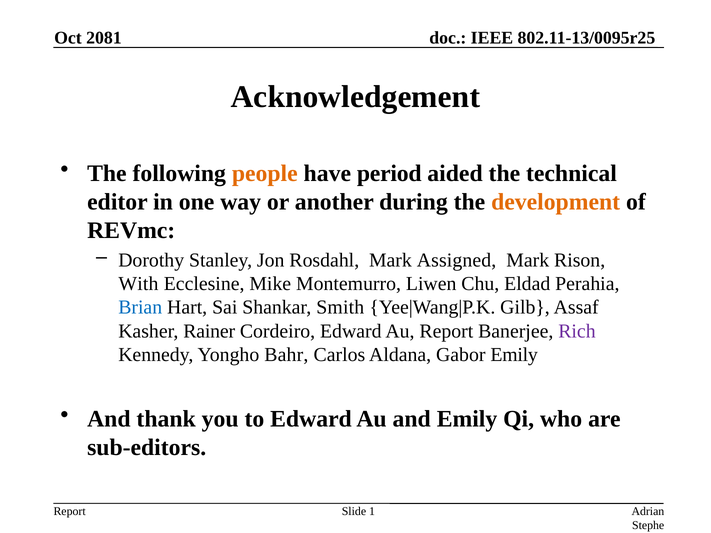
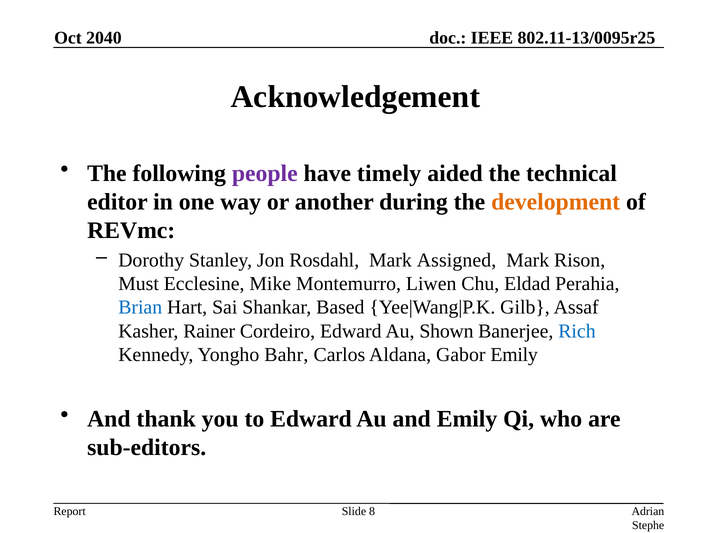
2081: 2081 -> 2040 (104, 38)
people colour: orange -> purple (265, 174)
period: period -> timely (389, 174)
With: With -> Must (139, 284)
Smith: Smith -> Based (340, 308)
Au Report: Report -> Shown (446, 331)
Rich colour: purple -> blue (577, 331)
1: 1 -> 8 (372, 511)
